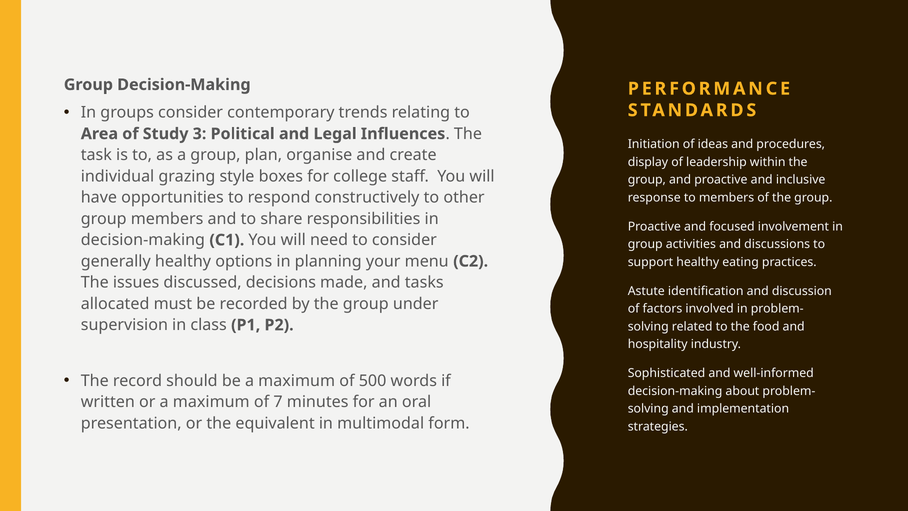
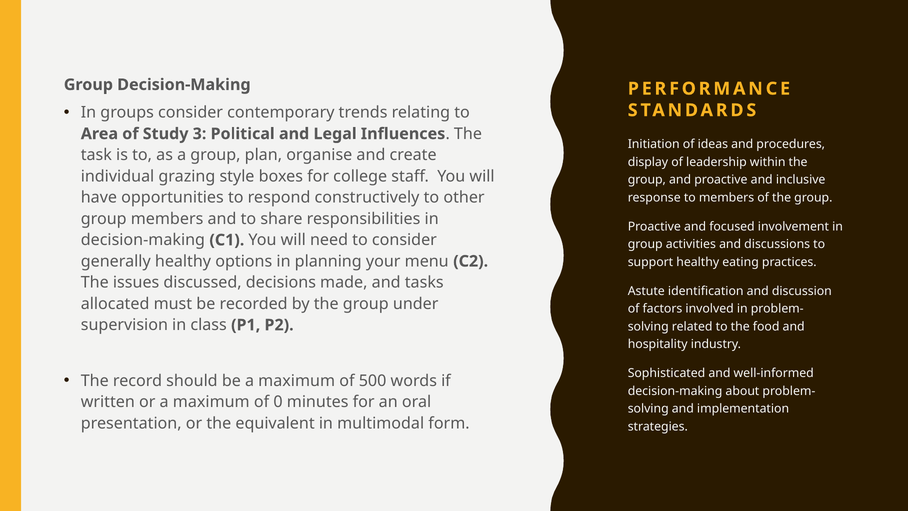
7: 7 -> 0 (278, 402)
